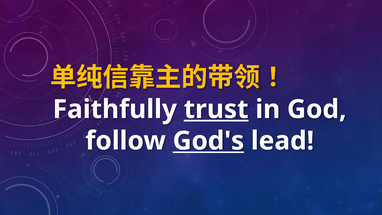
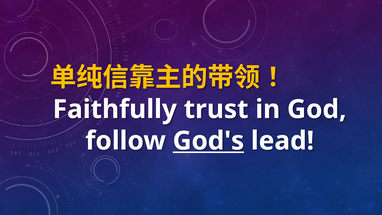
trust underline: present -> none (216, 109)
